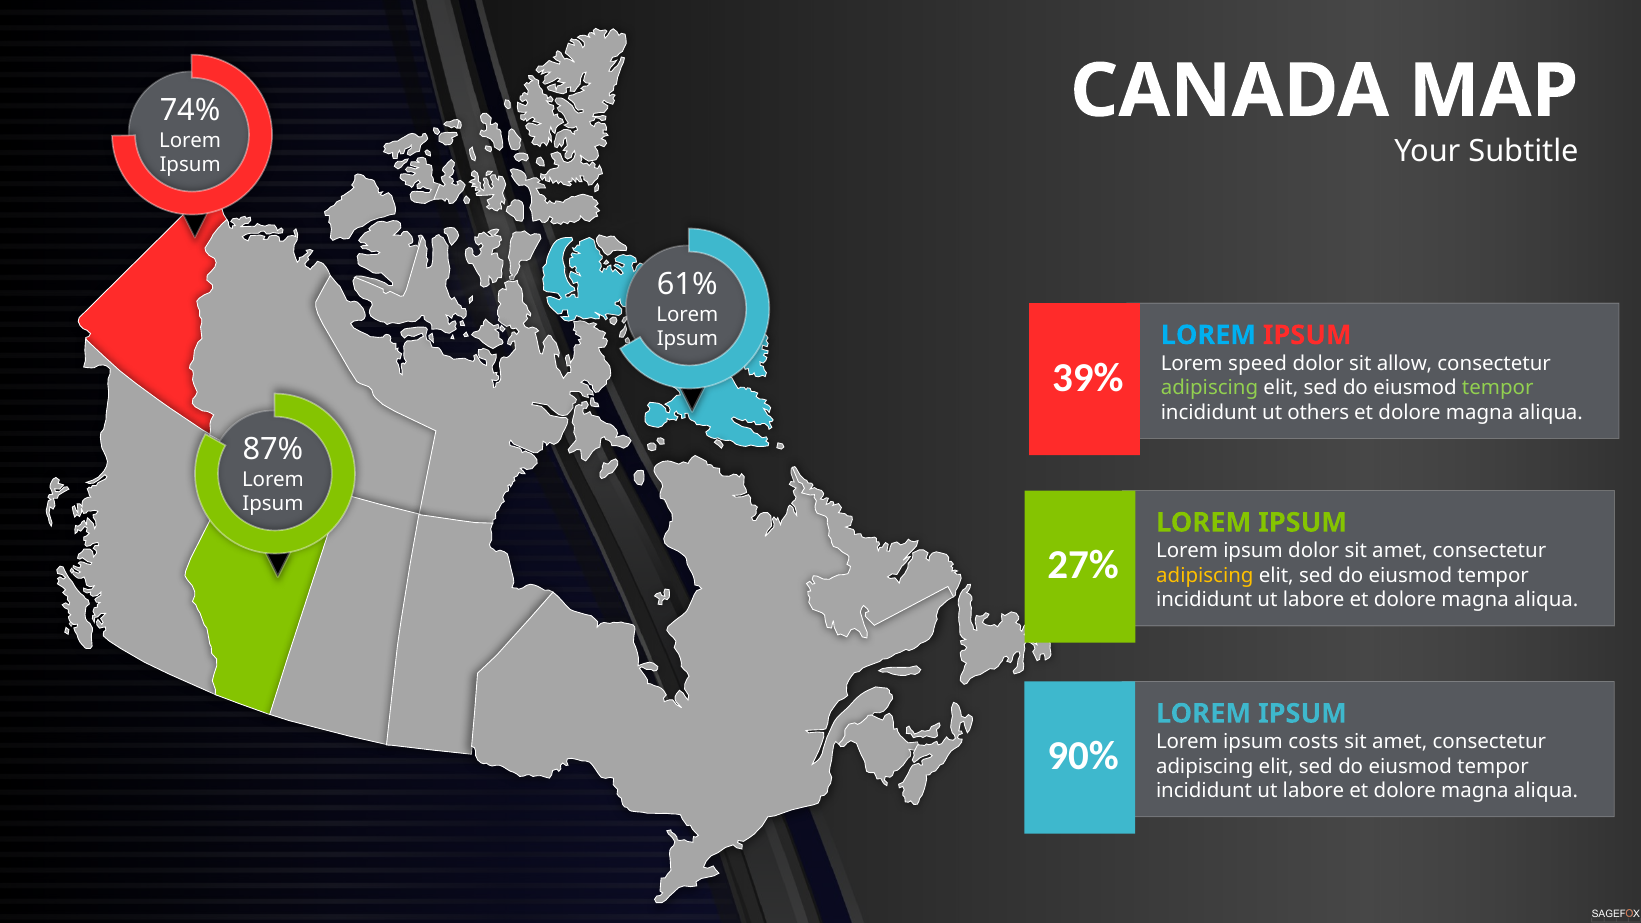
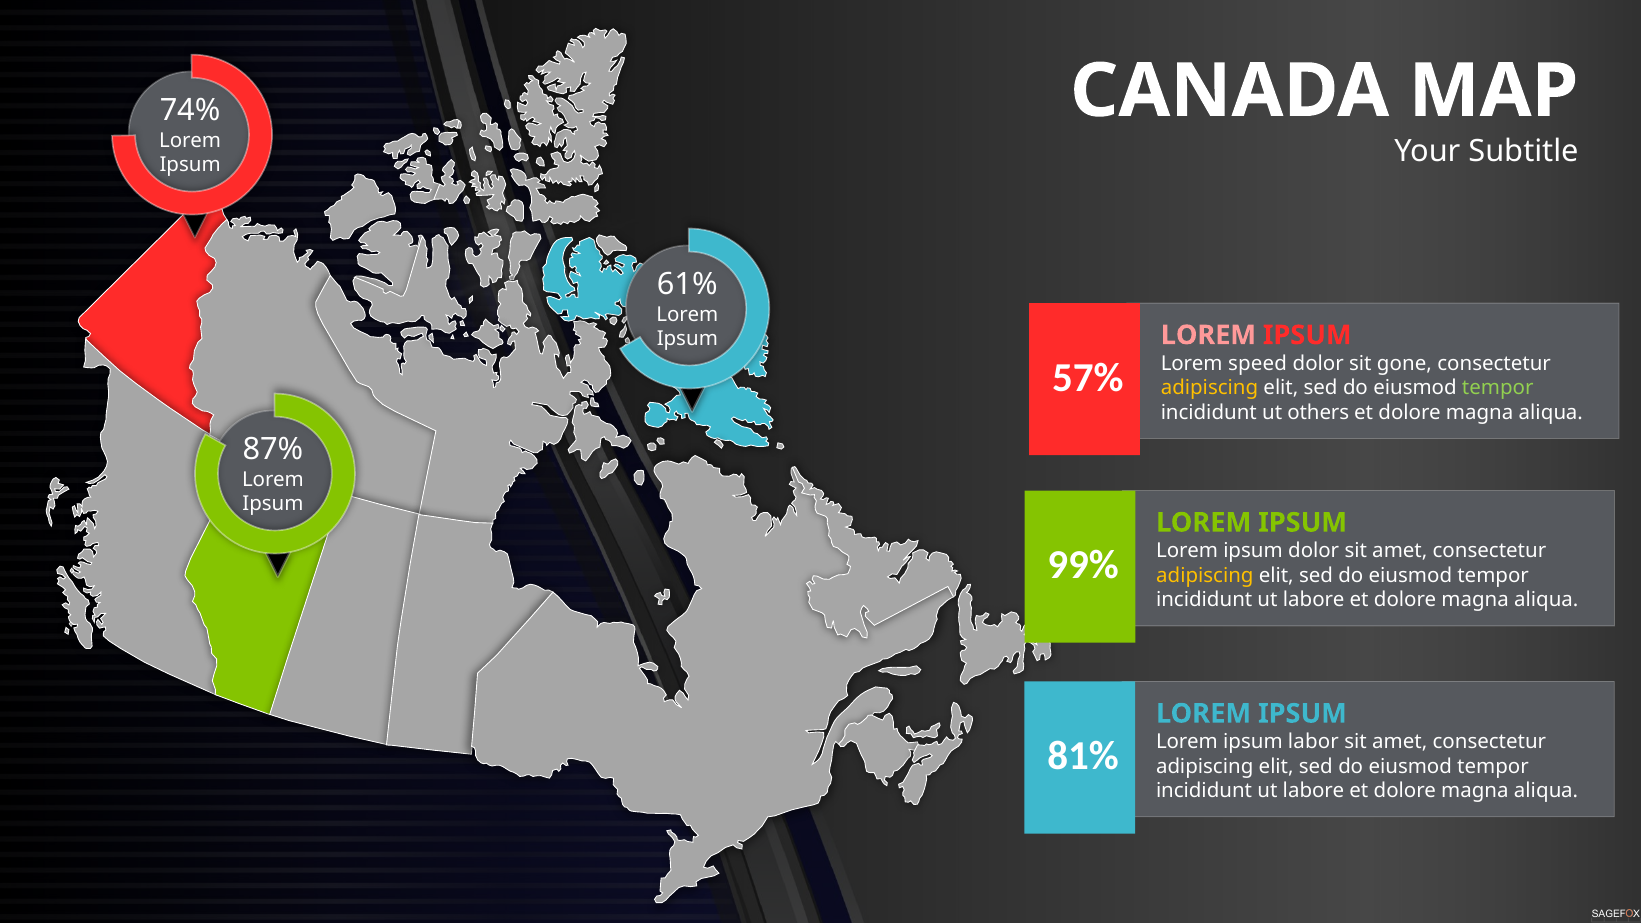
LOREM colour: light blue -> pink (1208, 335)
allow: allow -> gone (1404, 363)
39%: 39% -> 57% (1088, 378)
adipiscing colour: light green -> yellow (1209, 388)
27%: 27% -> 99% (1083, 565)
costs: costs -> labor (1313, 742)
90%: 90% -> 81% (1083, 756)
